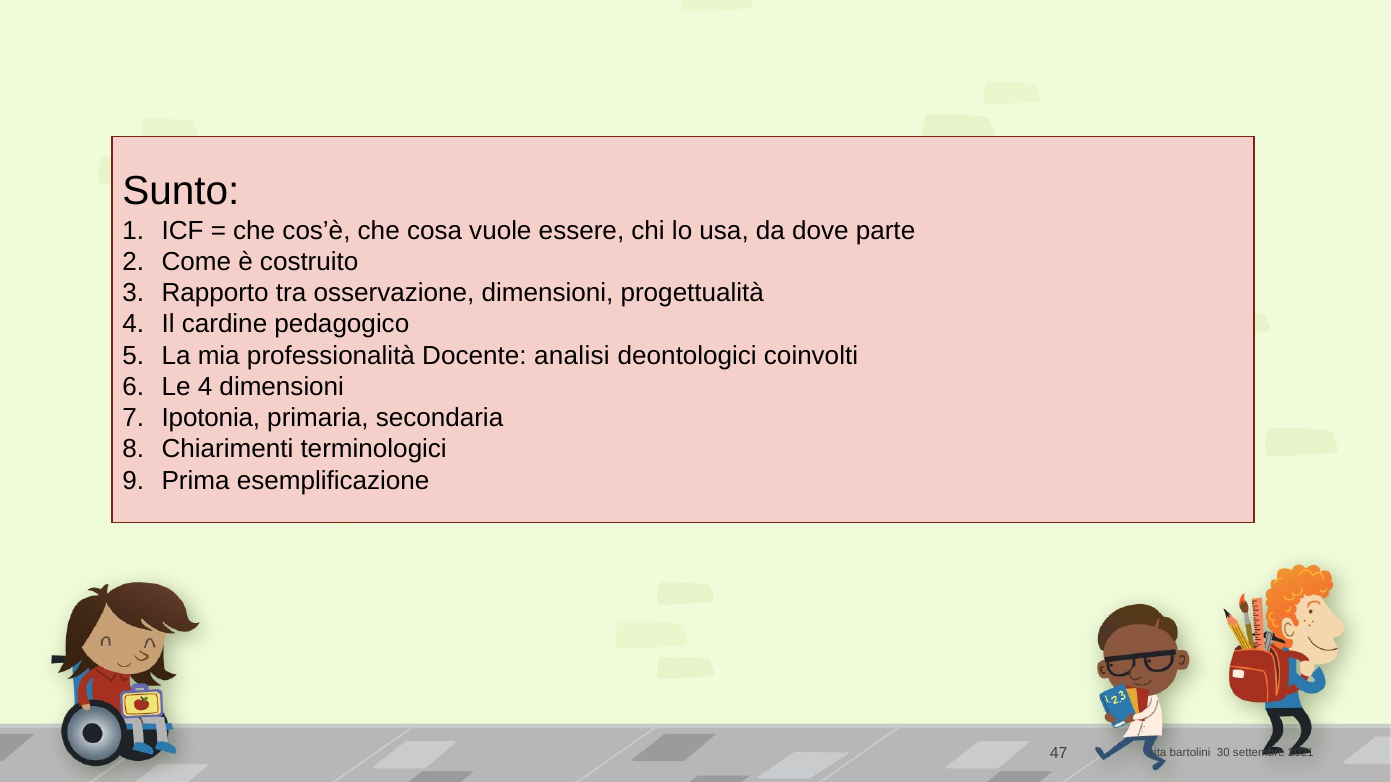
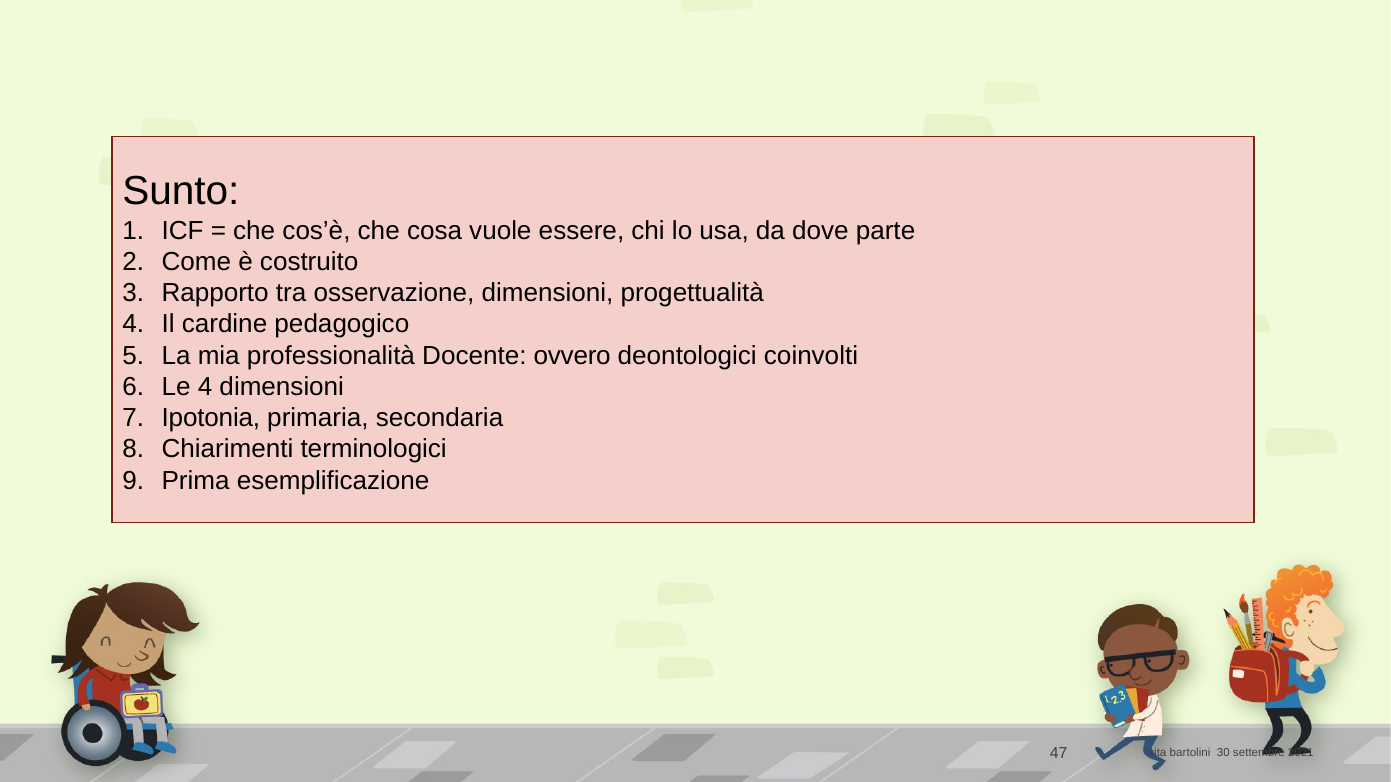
analisi: analisi -> ovvero (572, 356)
